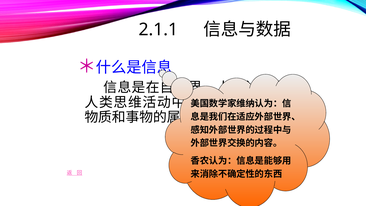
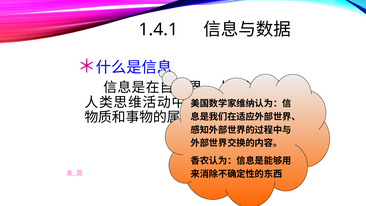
2.1.1: 2.1.1 -> 1.4.1 (158, 30)
